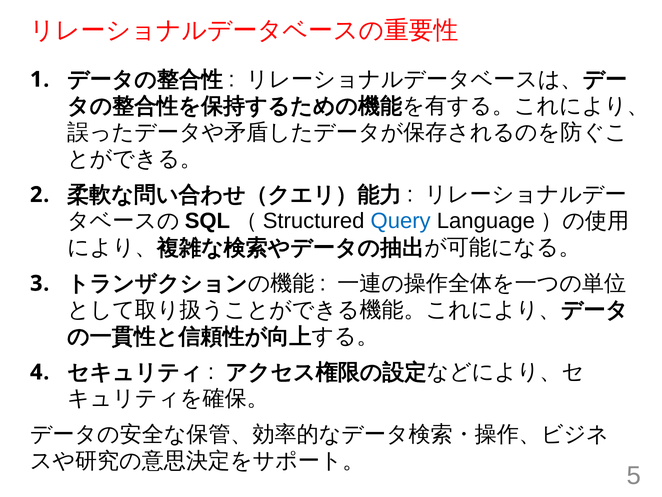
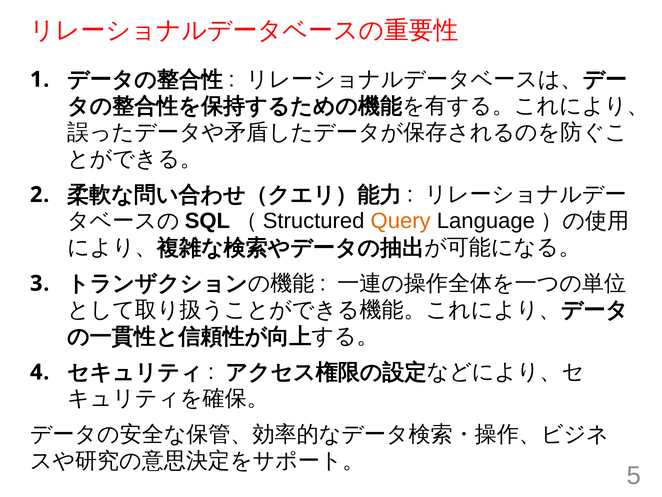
Query colour: blue -> orange (401, 221)
